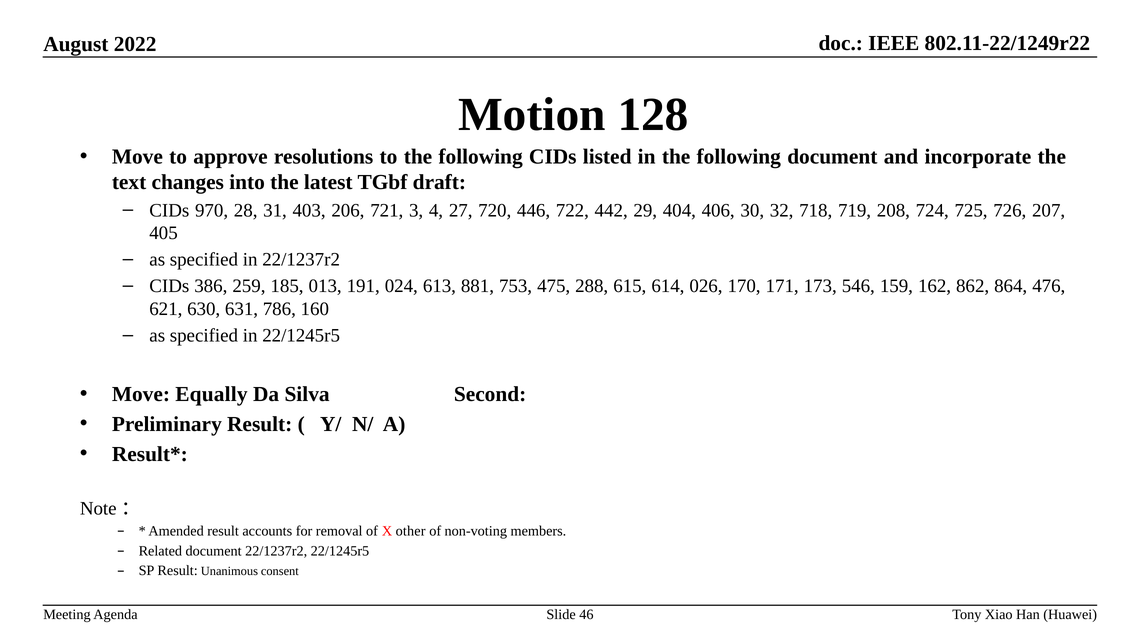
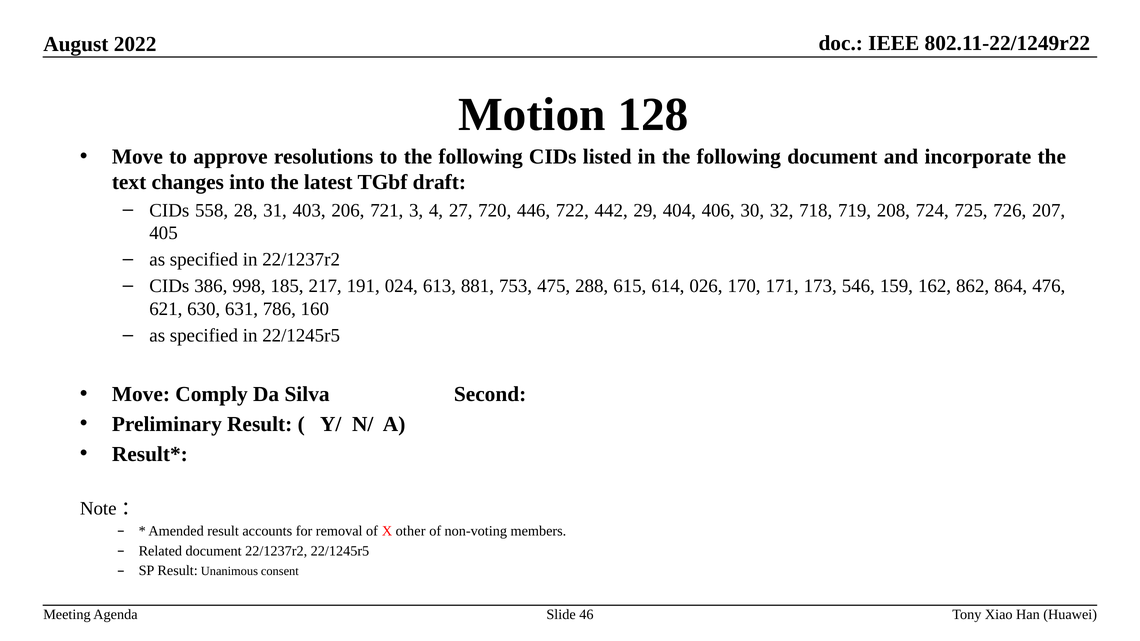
970: 970 -> 558 (212, 210)
259: 259 -> 998 (249, 286)
013: 013 -> 217 (325, 286)
Equally: Equally -> Comply (212, 394)
